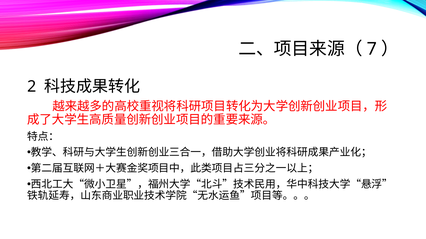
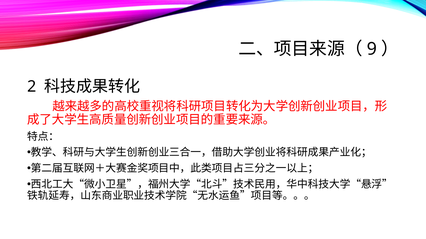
7: 7 -> 9 (372, 49)
